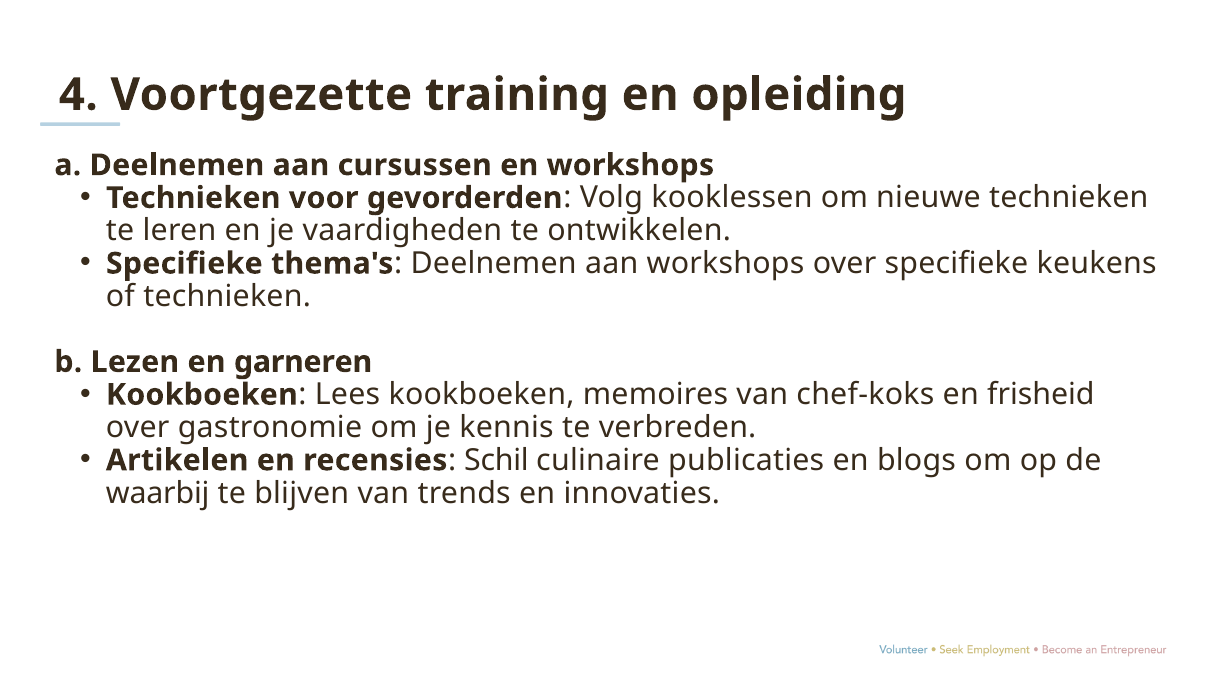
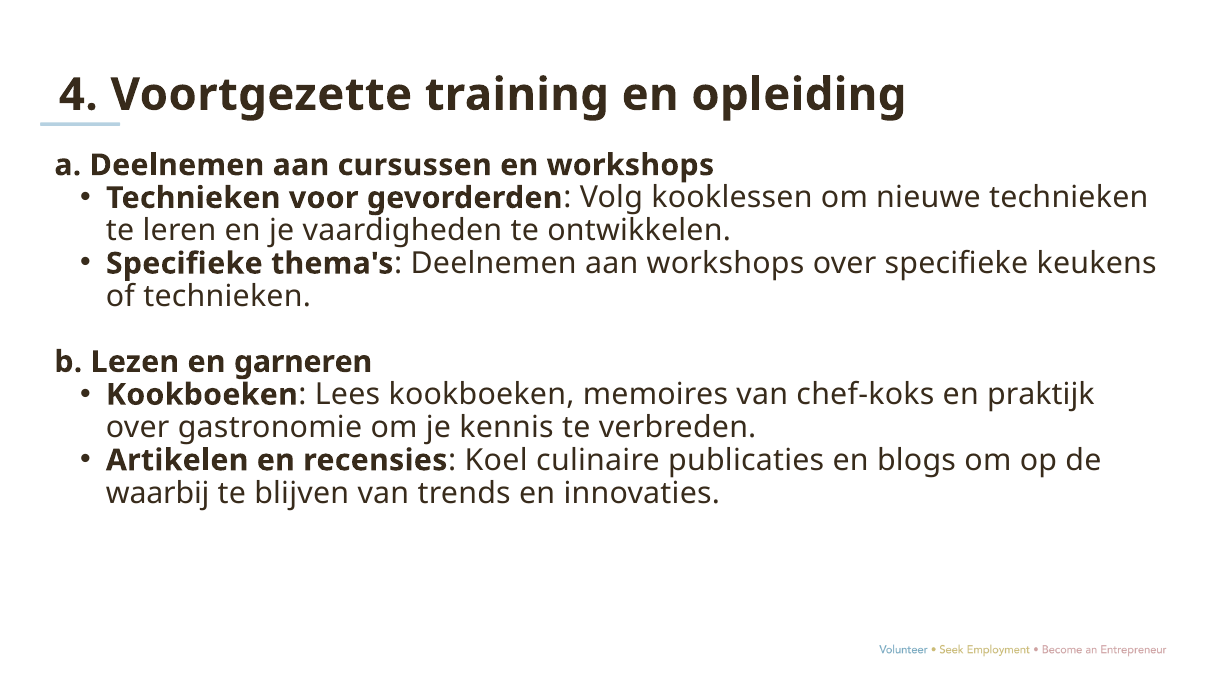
frisheid: frisheid -> praktijk (1041, 395)
Schil: Schil -> Koel (496, 460)
